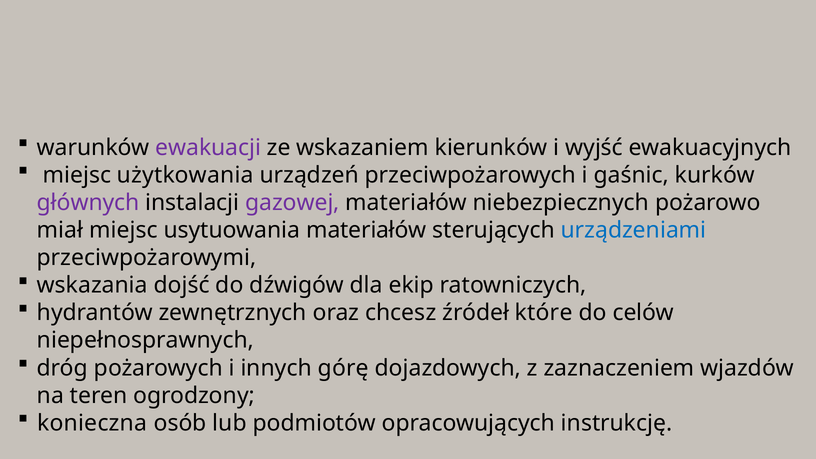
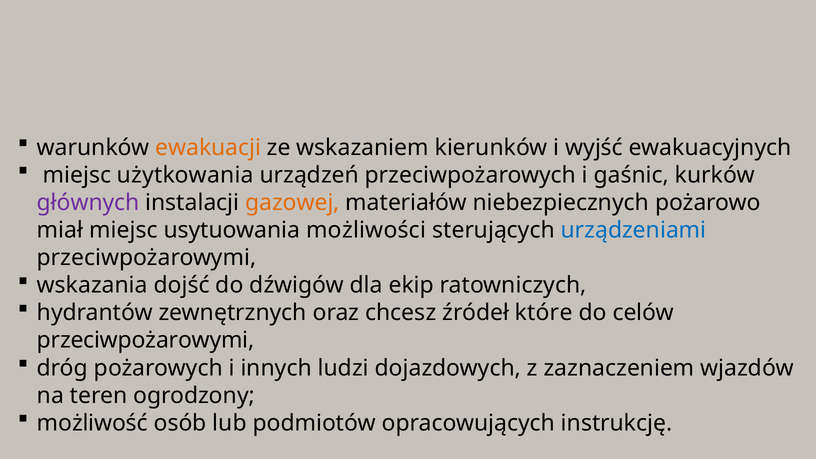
ewakuacji colour: purple -> orange (208, 147)
gazowej colour: purple -> orange (292, 203)
usytuowania materiałów: materiałów -> możliwości (366, 230)
niepełnosprawnych: niepełnosprawnych -> przeciwpożarowymi (146, 340)
górę: górę -> ludzi (343, 368)
konieczna: konieczna -> możliwość (92, 423)
